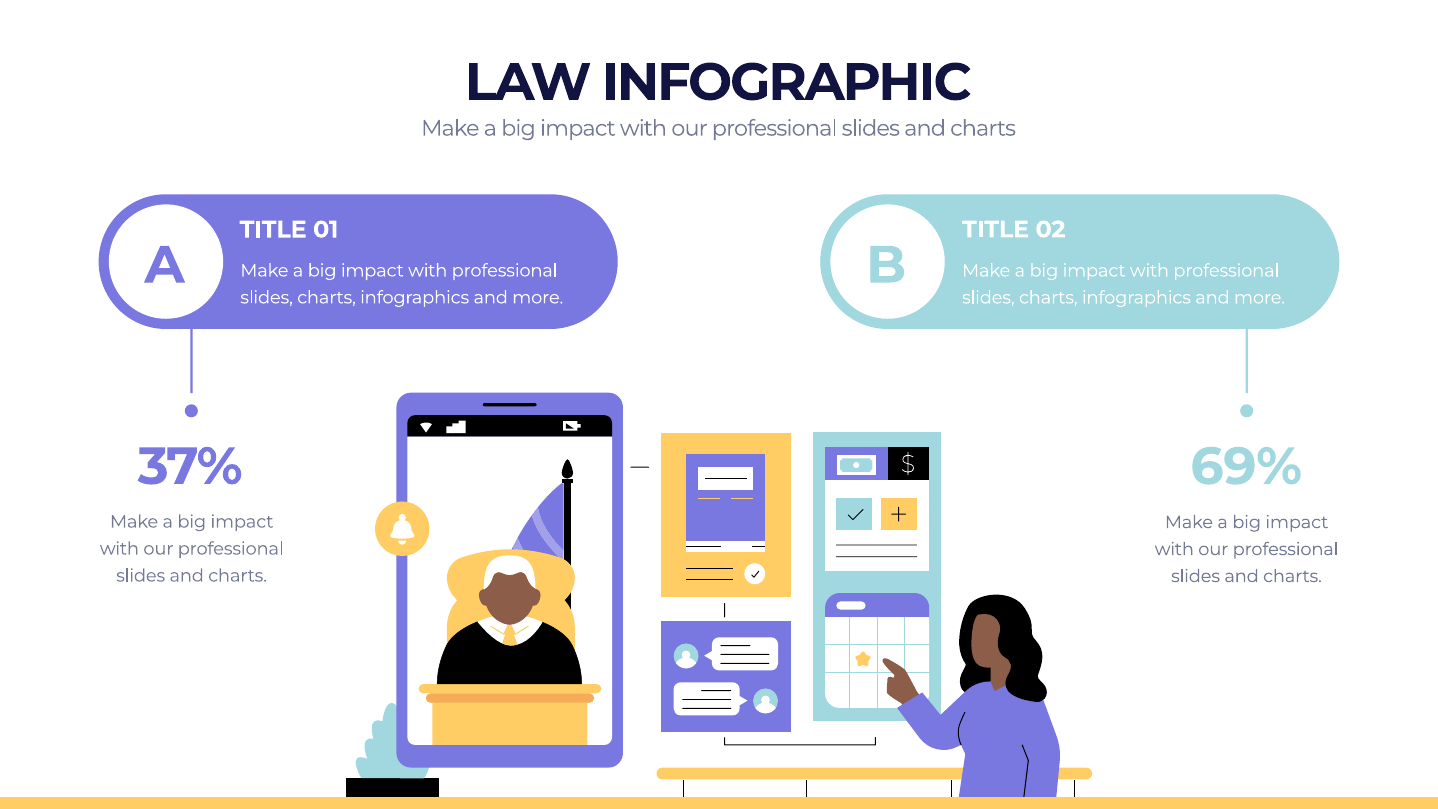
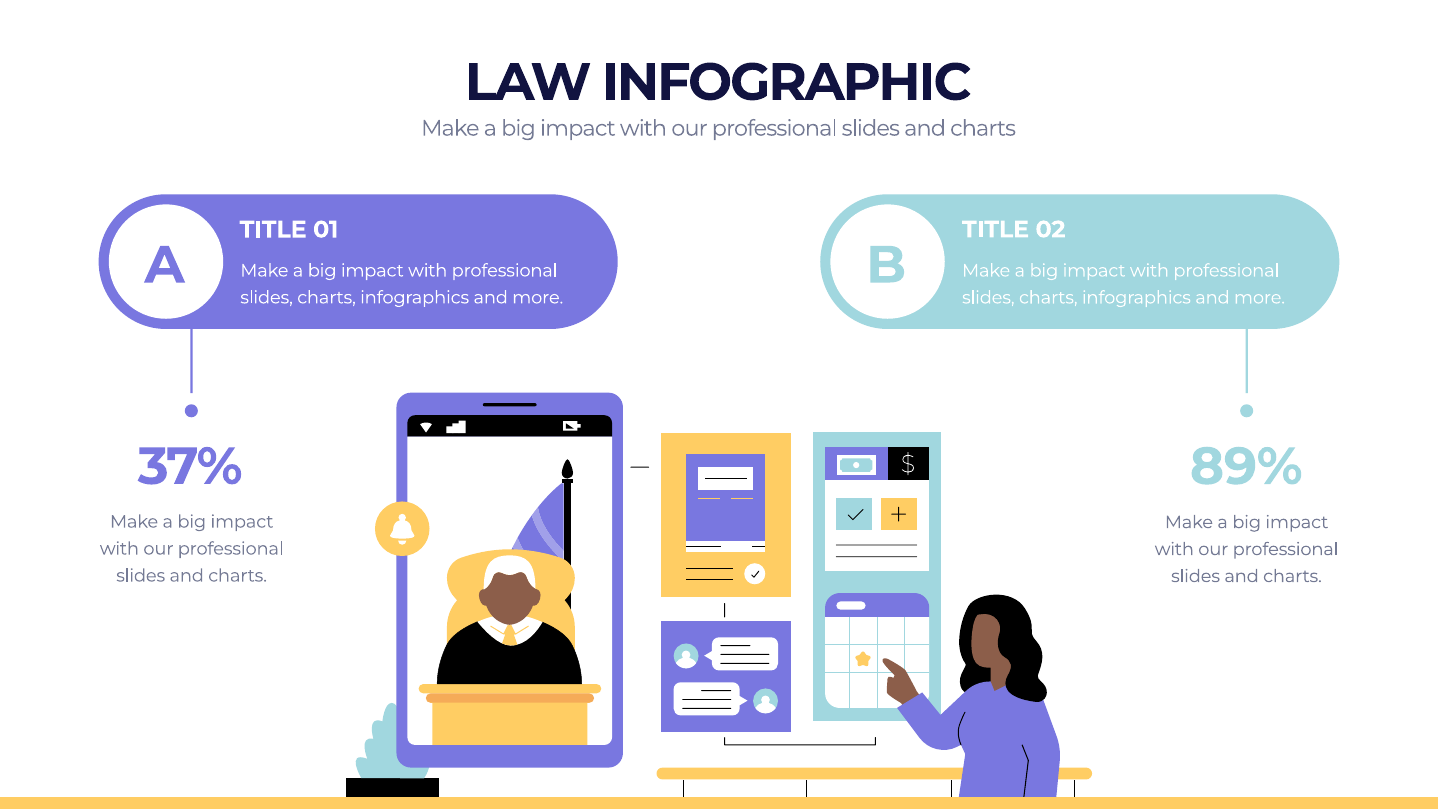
69%: 69% -> 89% (1246, 467)
